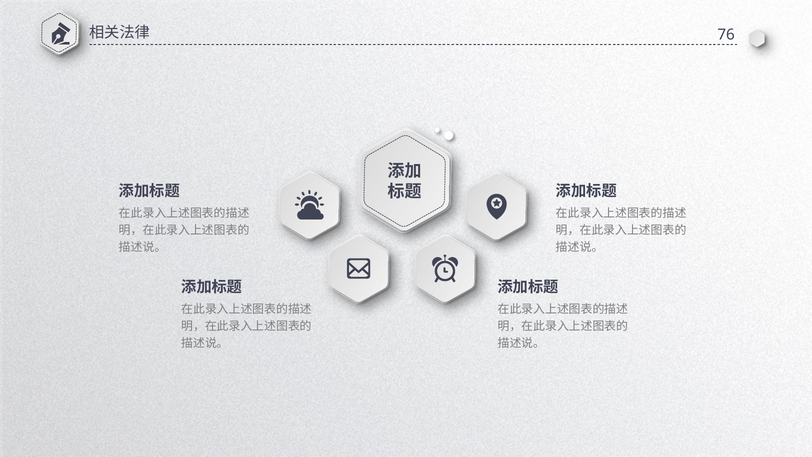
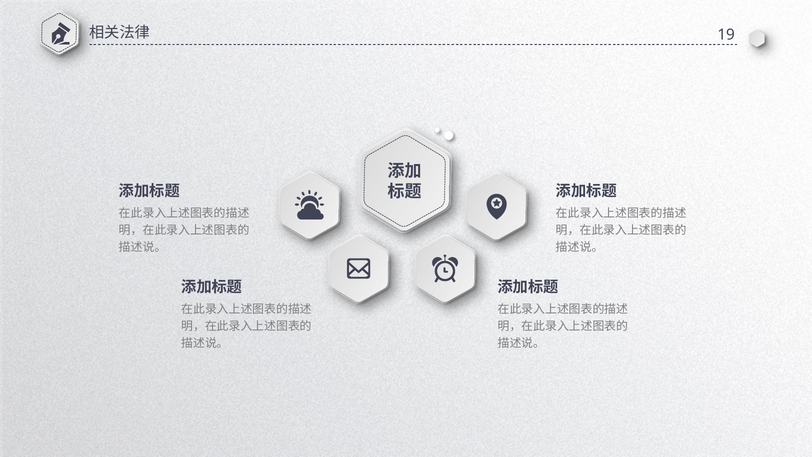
76: 76 -> 19 (726, 35)
